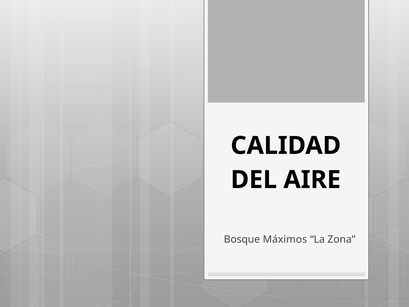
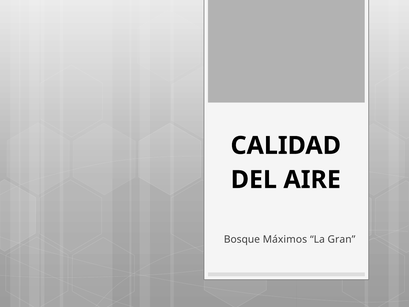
Zona: Zona -> Gran (341, 239)
